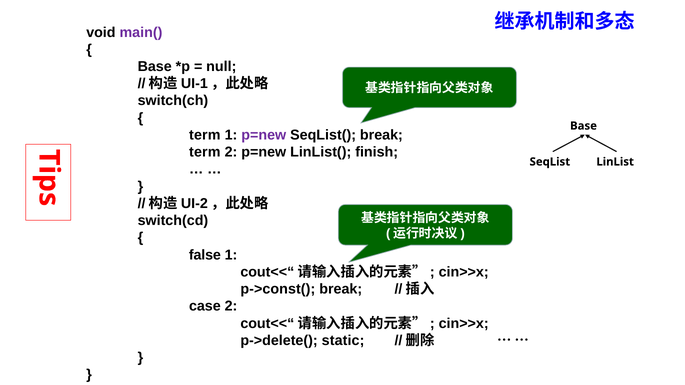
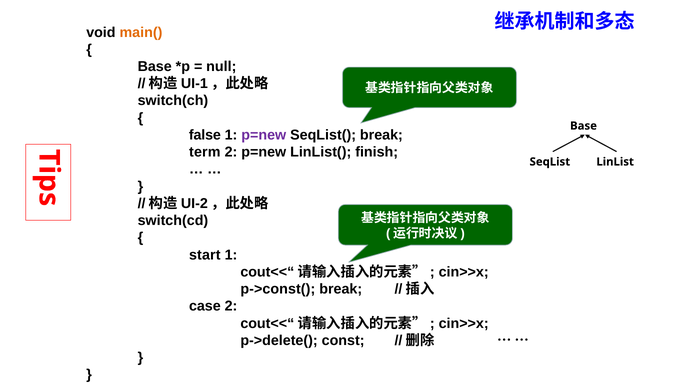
main( colour: purple -> orange (141, 32)
term: term -> false (205, 135)
false: false -> start (205, 255)
static: static -> const (343, 341)
